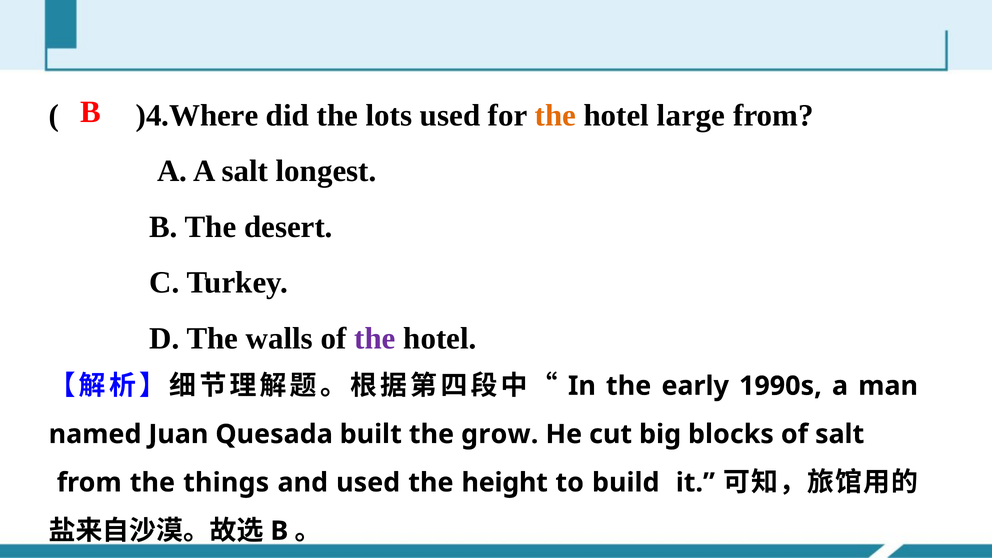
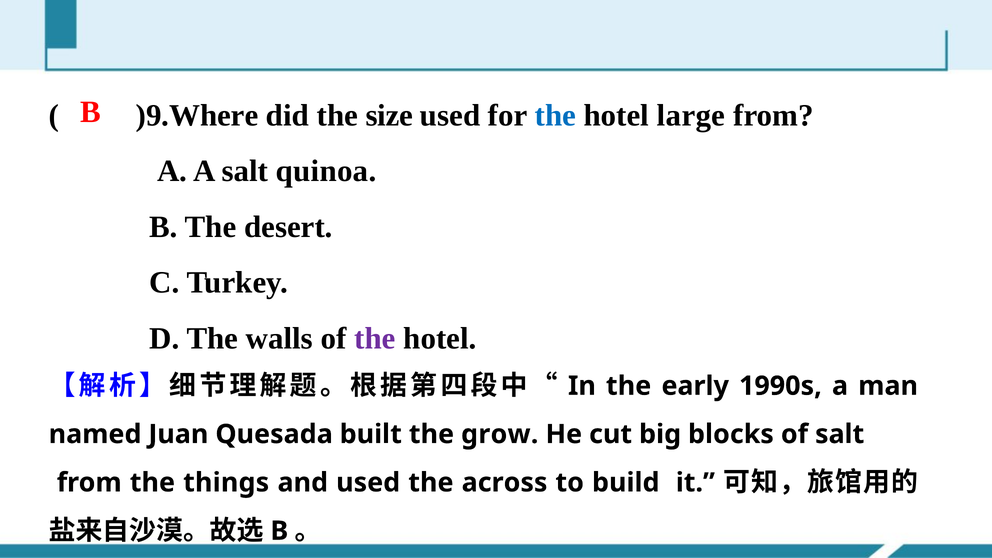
)4.Where: )4.Where -> )9.Where (197, 115)
lots: lots -> size (389, 115)
the colour: orange -> blue (555, 115)
longest: longest -> quinoa (326, 171)
height: height -> across (505, 483)
